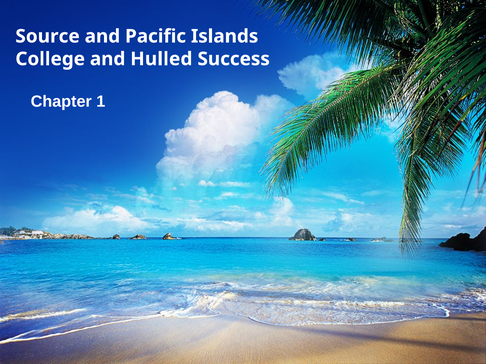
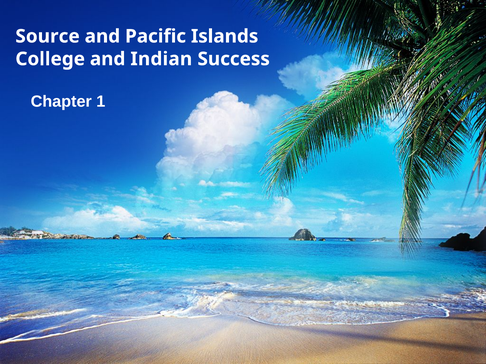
Hulled: Hulled -> Indian (161, 59)
